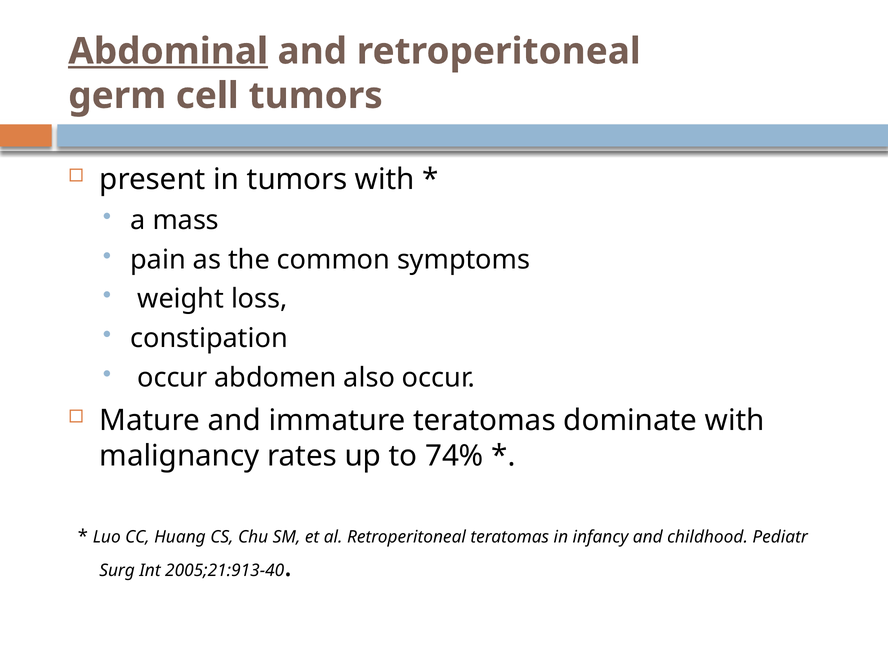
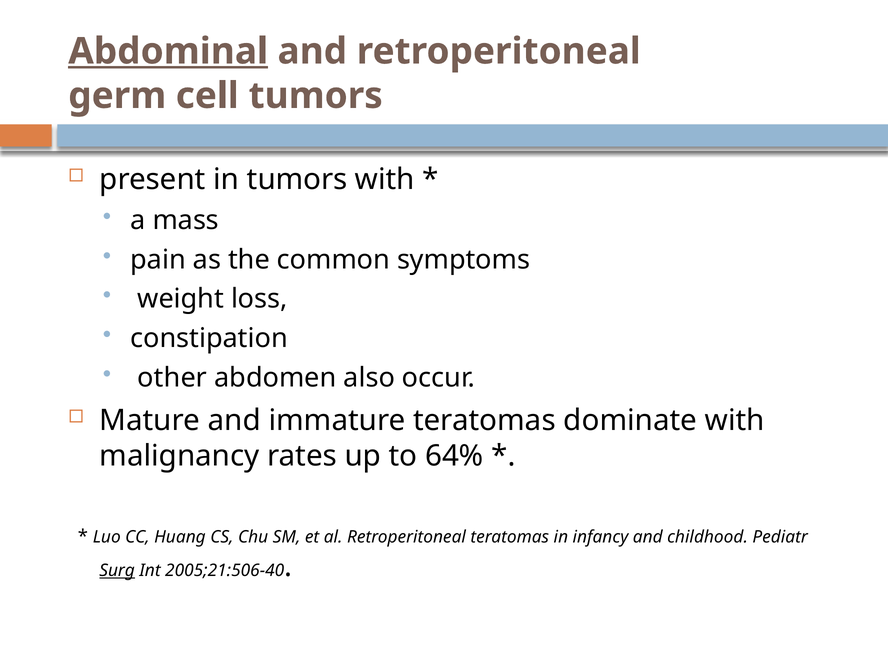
occur: occur -> other (172, 378)
74%: 74% -> 64% (454, 456)
Surg underline: none -> present (117, 571)
2005;21:913-40: 2005;21:913-40 -> 2005;21:506-40 (225, 571)
